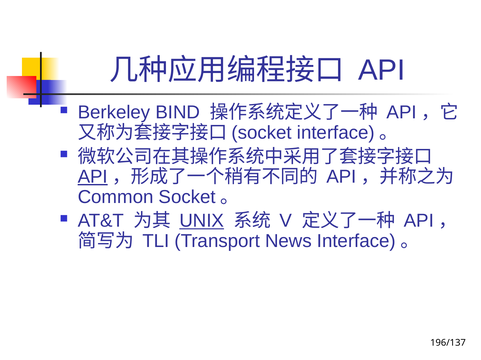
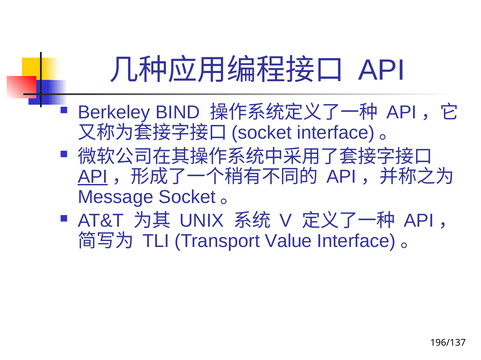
Common: Common -> Message (116, 197)
UNIX underline: present -> none (202, 221)
News: News -> Value (289, 241)
